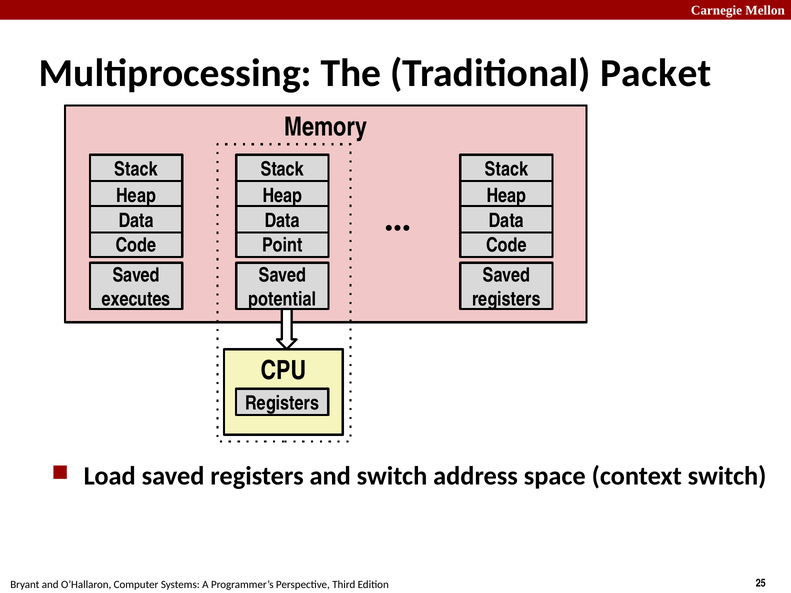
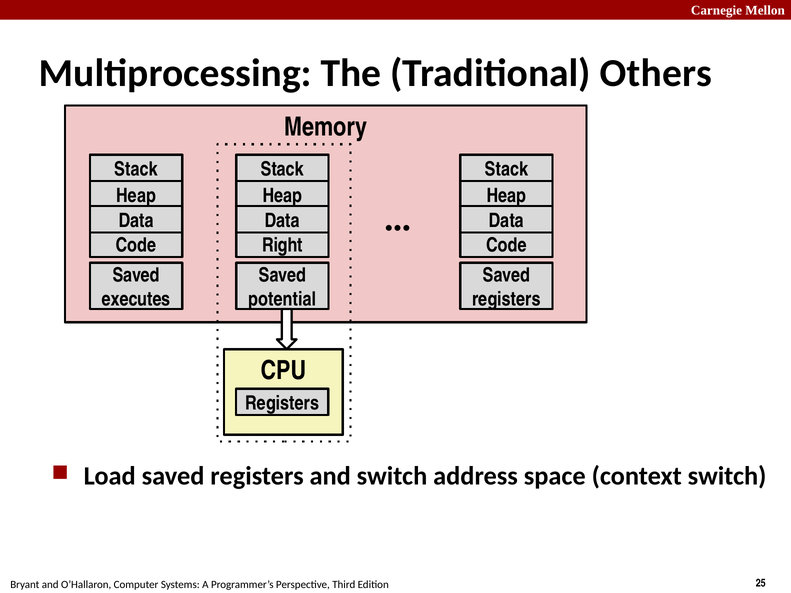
Packet: Packet -> Others (656, 73)
Point: Point -> Right (282, 245)
